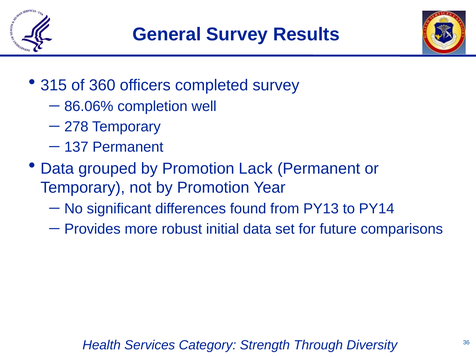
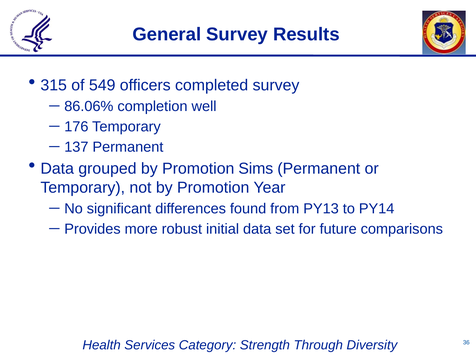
360: 360 -> 549 (102, 85)
278: 278 -> 176 (76, 127)
Lack: Lack -> Sims (256, 169)
